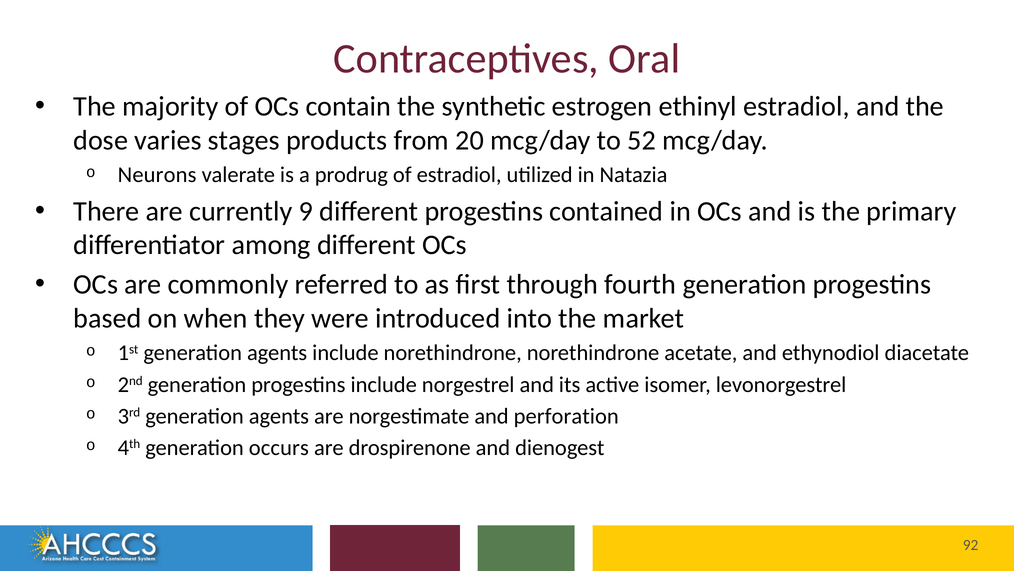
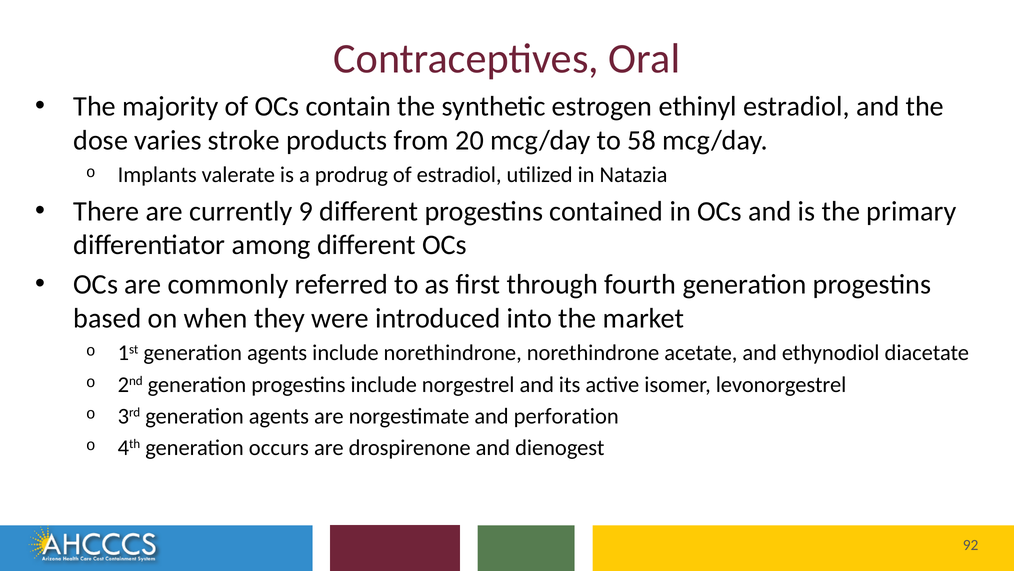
stages: stages -> stroke (244, 140)
52: 52 -> 58 (642, 140)
Neurons: Neurons -> Implants (157, 175)
